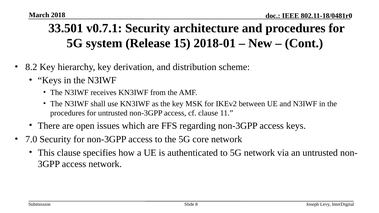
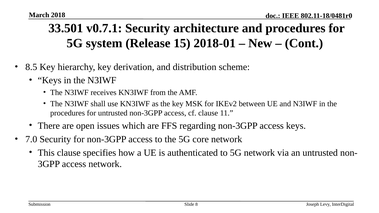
8.2: 8.2 -> 8.5 (31, 67)
